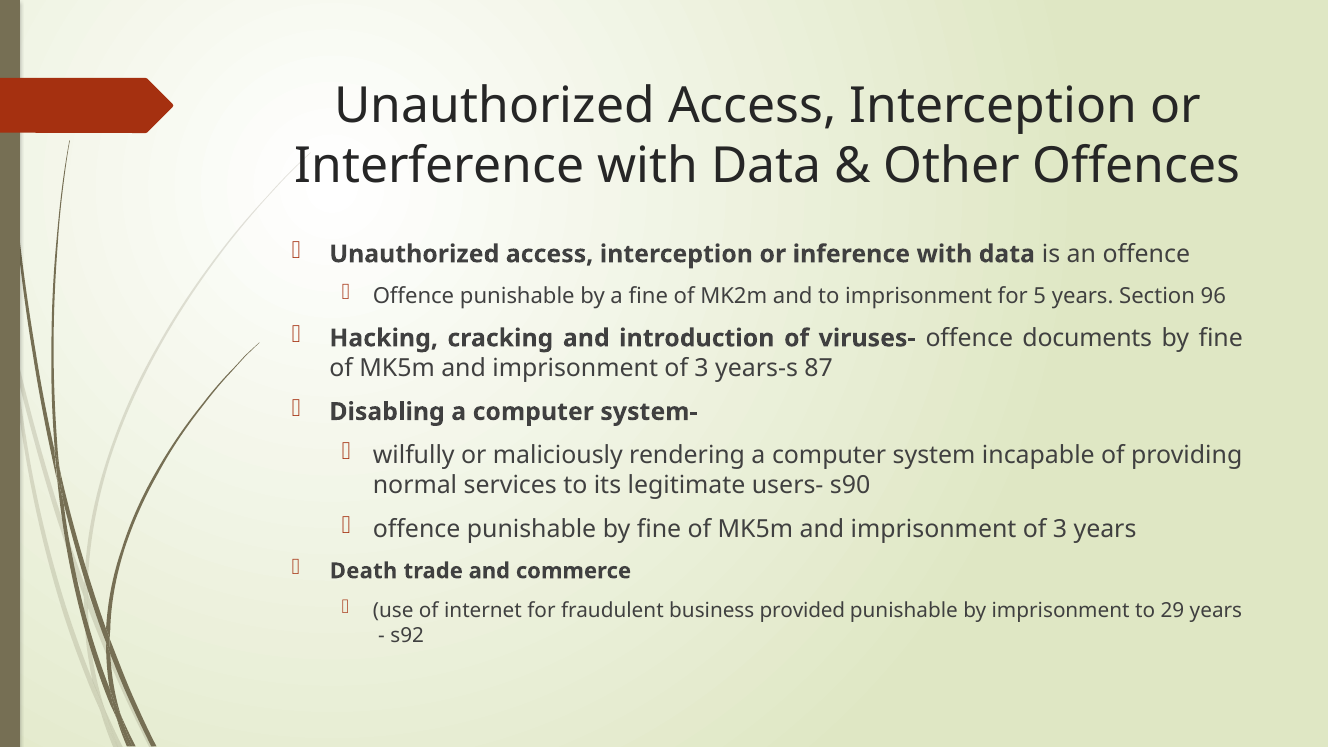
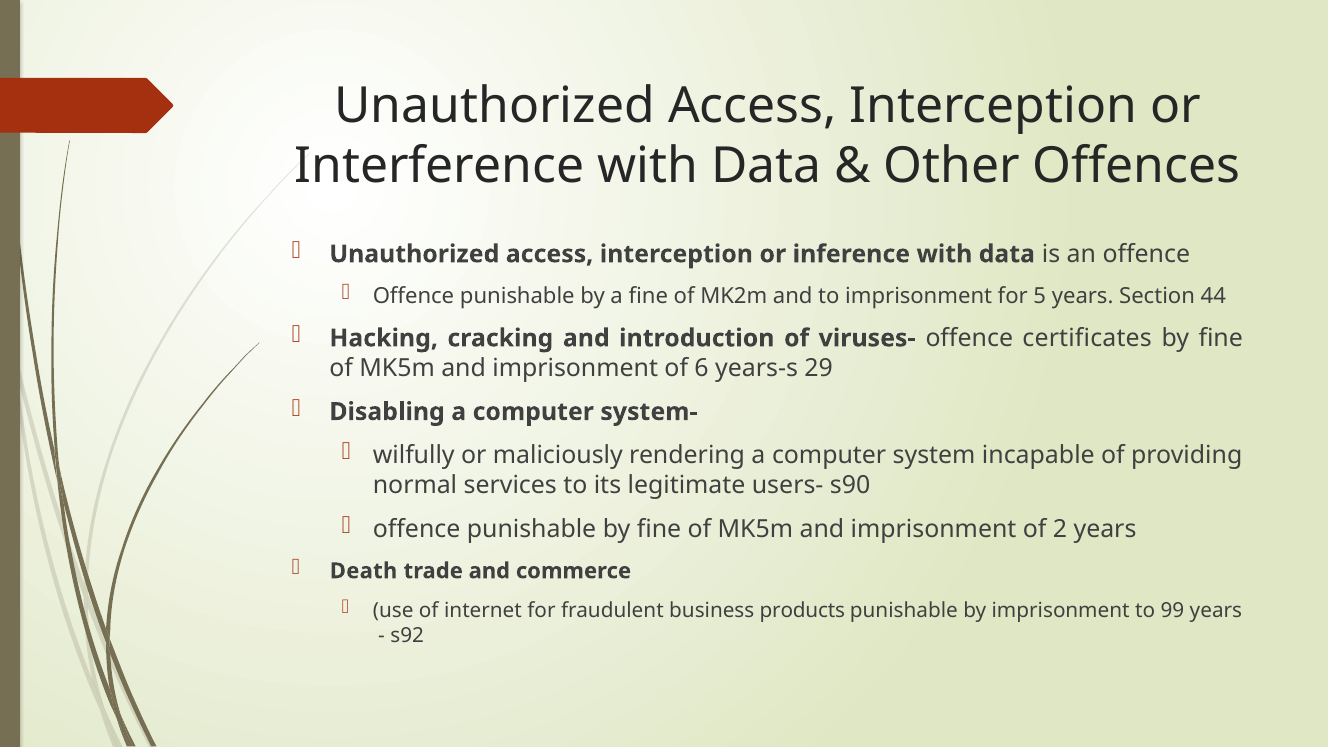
96: 96 -> 44 (1213, 296)
documents: documents -> certificates (1087, 338)
3: 3 -> 6 (702, 368)
87: 87 -> 29 (819, 368)
3: 3 -> 2 (1060, 529)
provided: provided -> products (802, 610)
29: 29 -> 99 (1172, 610)
